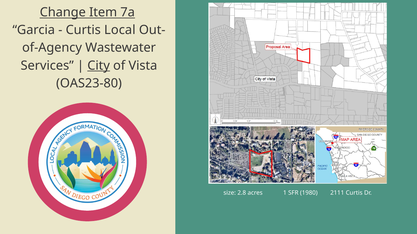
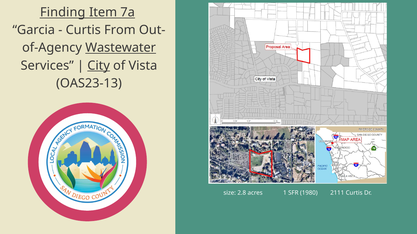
Change: Change -> Finding (63, 12)
Local: Local -> From (120, 30)
Wastewater underline: none -> present (121, 48)
OAS23-80: OAS23-80 -> OAS23-13 (89, 84)
